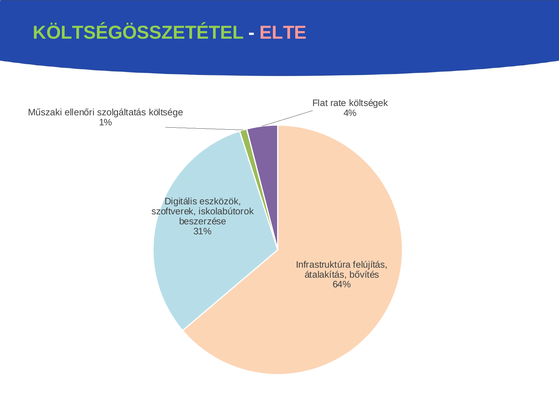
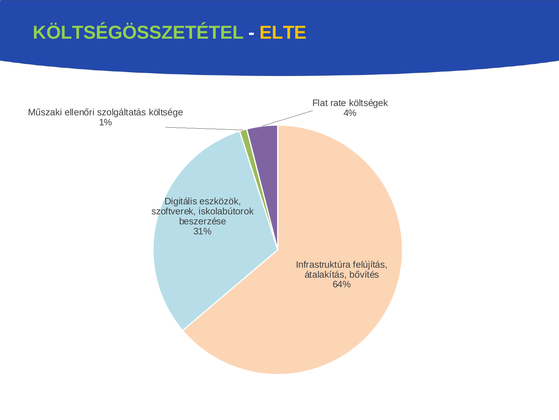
ELTE colour: pink -> yellow (283, 33)
